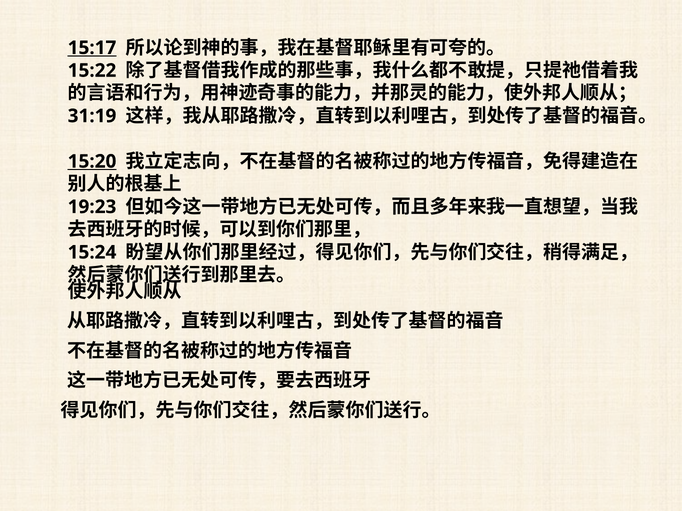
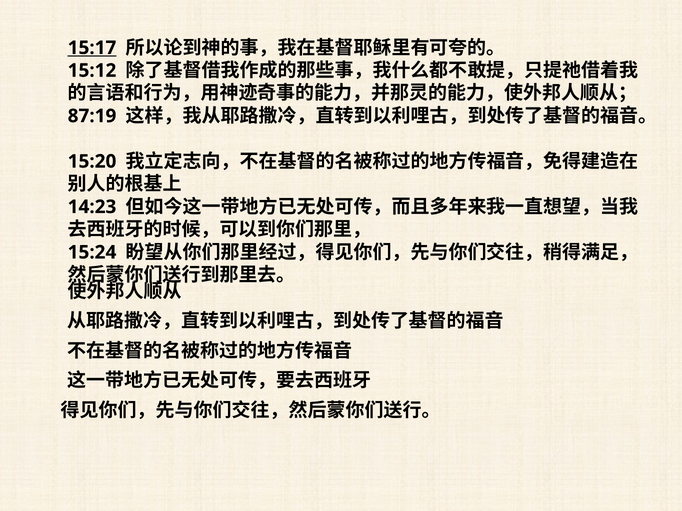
15:22: 15:22 -> 15:12 (92, 71)
31:19: 31:19 -> 87:19 (92, 116)
15:20 underline: present -> none (92, 162)
19:23: 19:23 -> 14:23 (92, 207)
